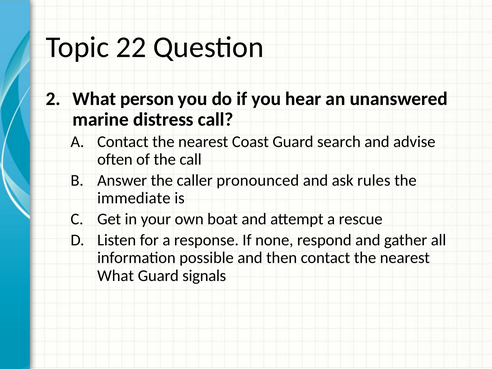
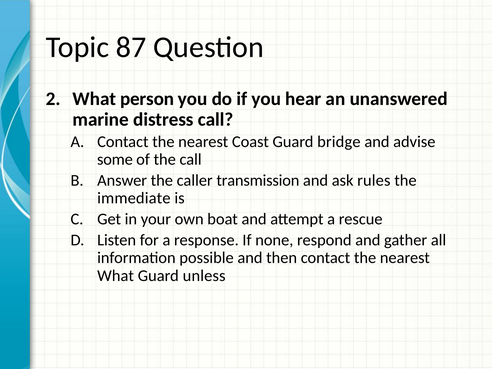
22: 22 -> 87 (131, 47)
search: search -> bridge (339, 142)
often: often -> some (115, 160)
pronounced: pronounced -> transmission (258, 181)
signals: signals -> unless (204, 276)
